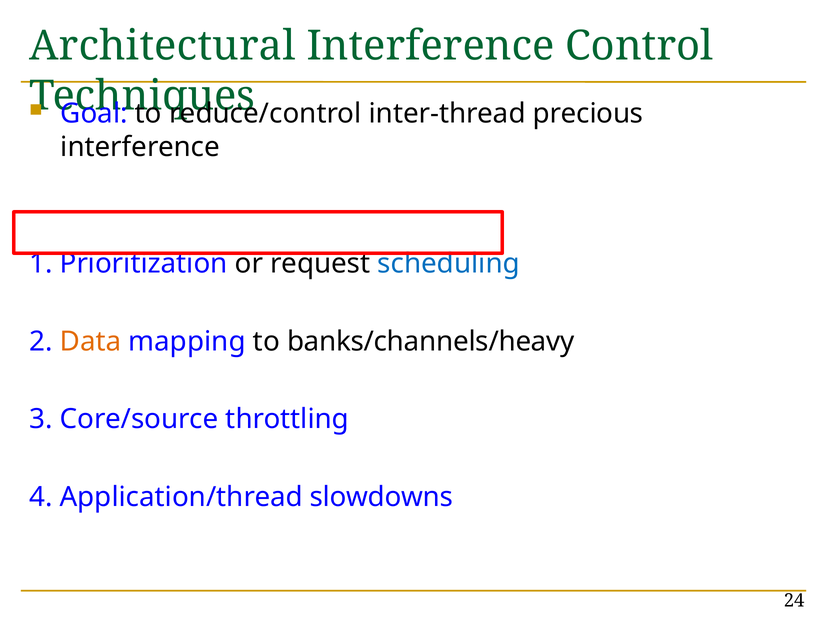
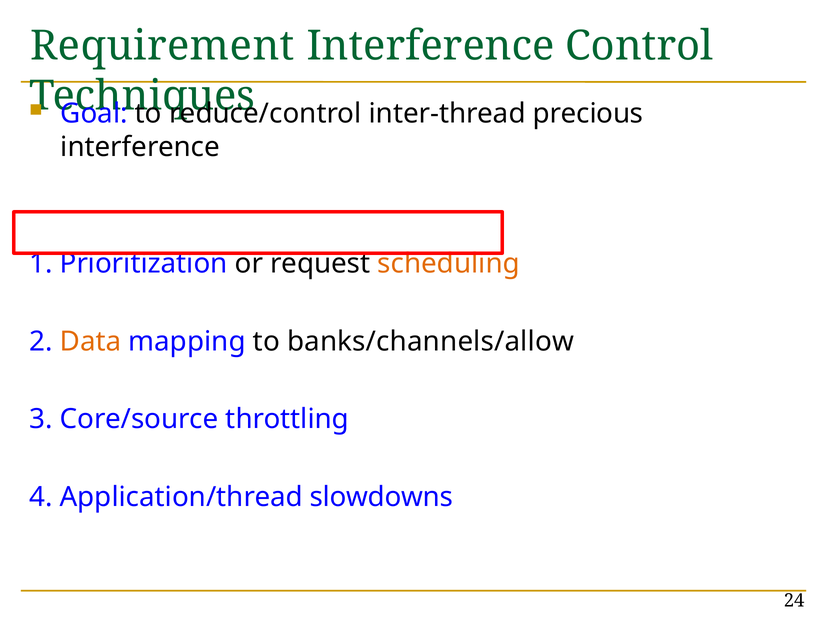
Architectural: Architectural -> Requirement (162, 46)
scheduling colour: blue -> orange (449, 264)
banks/channels/heavy: banks/channels/heavy -> banks/channels/allow (431, 342)
